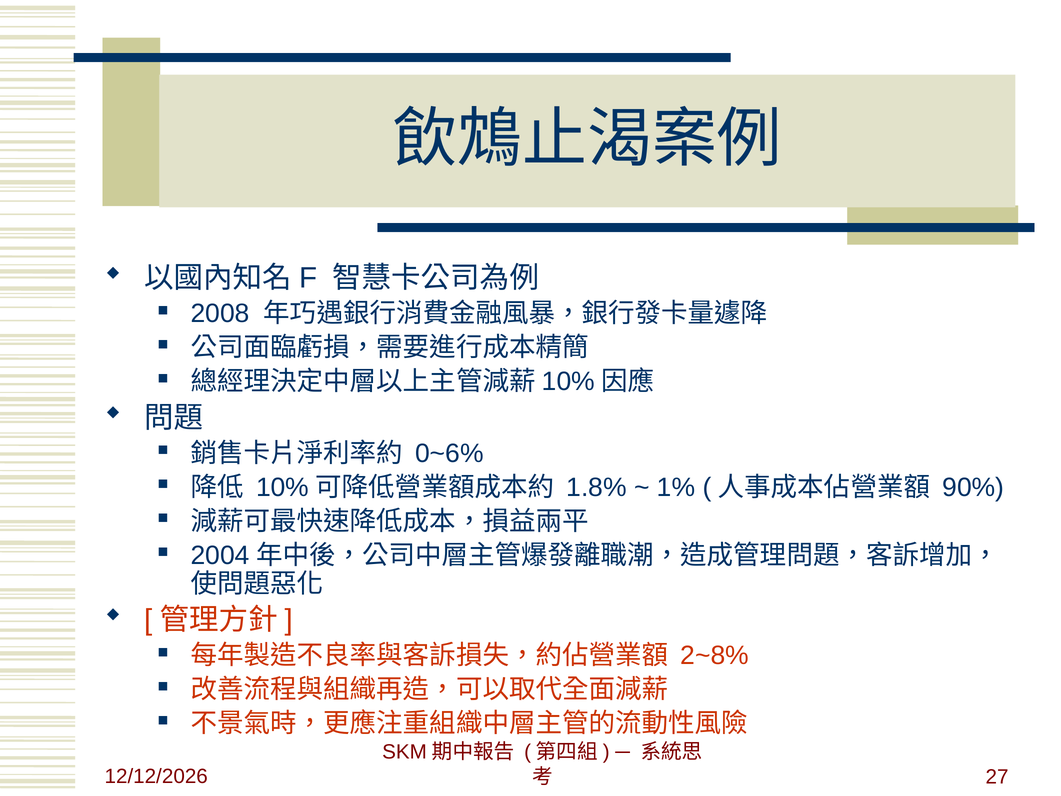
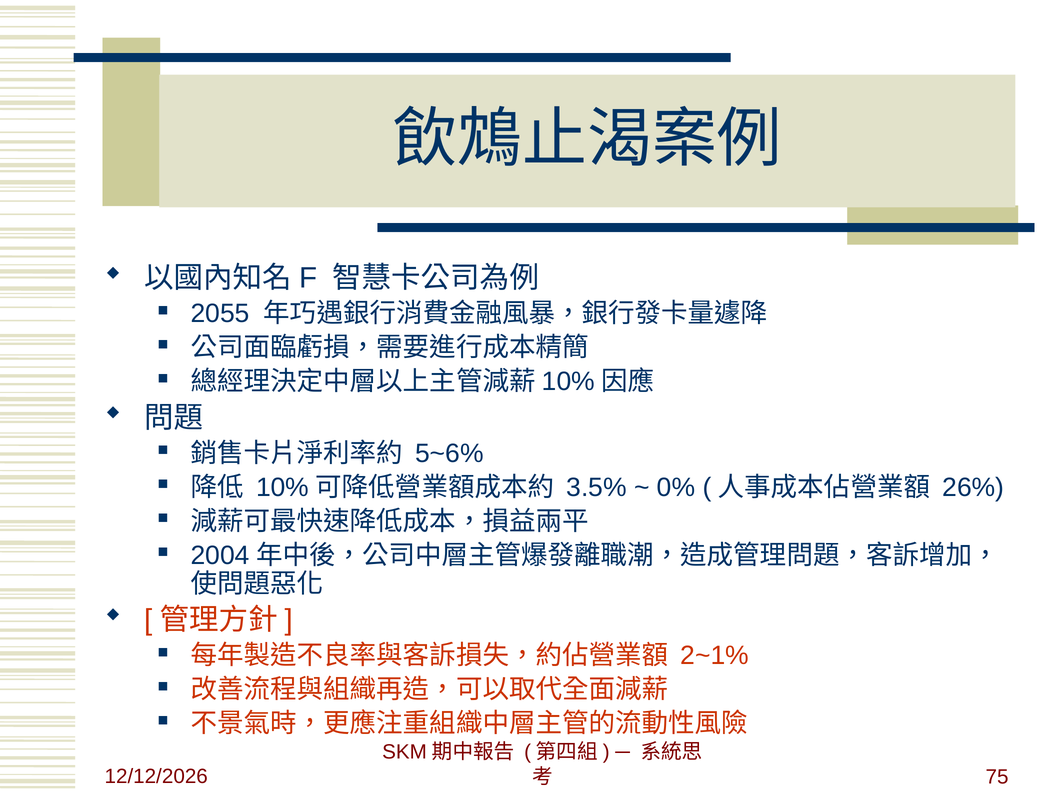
2008: 2008 -> 2055 (220, 314)
0~6%: 0~6% -> 5~6% (449, 453)
1.8%: 1.8% -> 3.5% (597, 487)
1%: 1% -> 0% (676, 487)
90%: 90% -> 26% (973, 487)
2~8%: 2~8% -> 2~1% (715, 655)
27: 27 -> 75 (997, 777)
